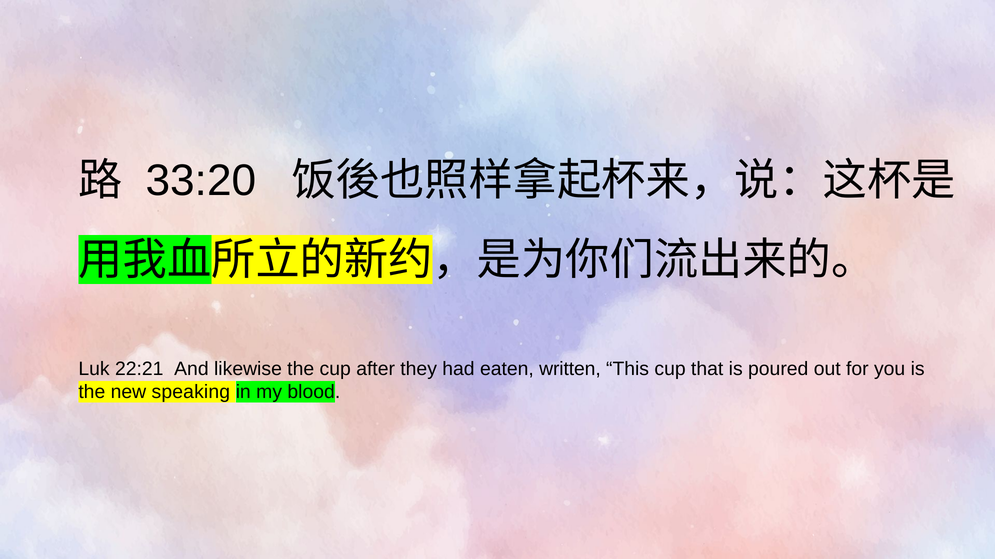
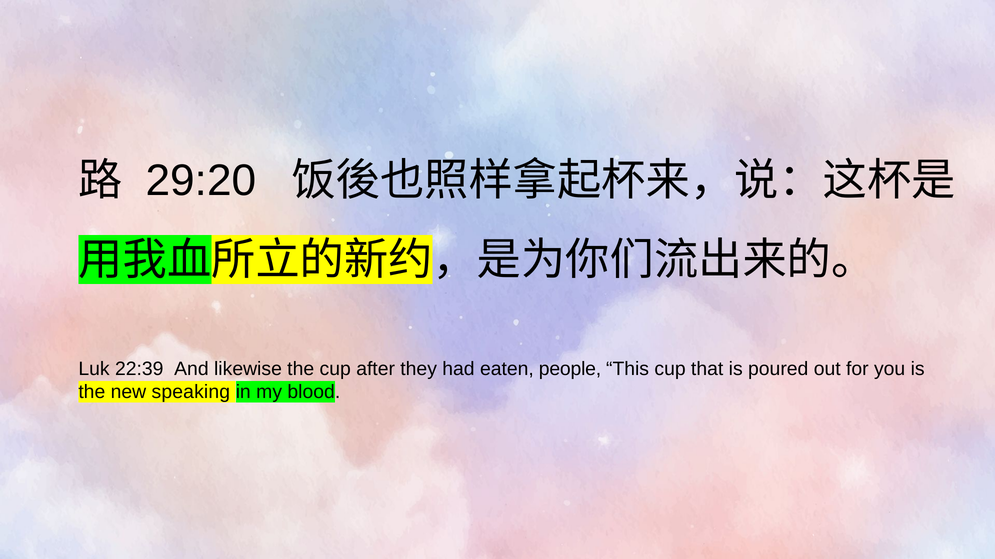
33:20: 33:20 -> 29:20 (201, 181)
22:21: 22:21 -> 22:39 (139, 369)
written: written -> people (570, 369)
